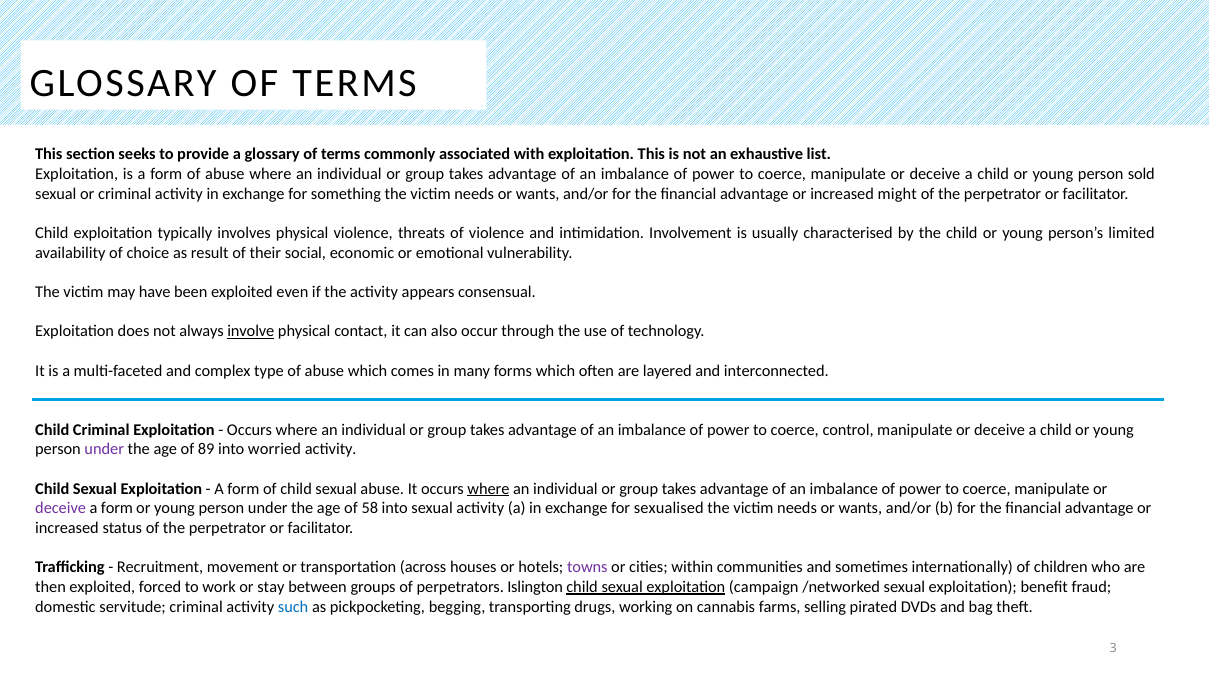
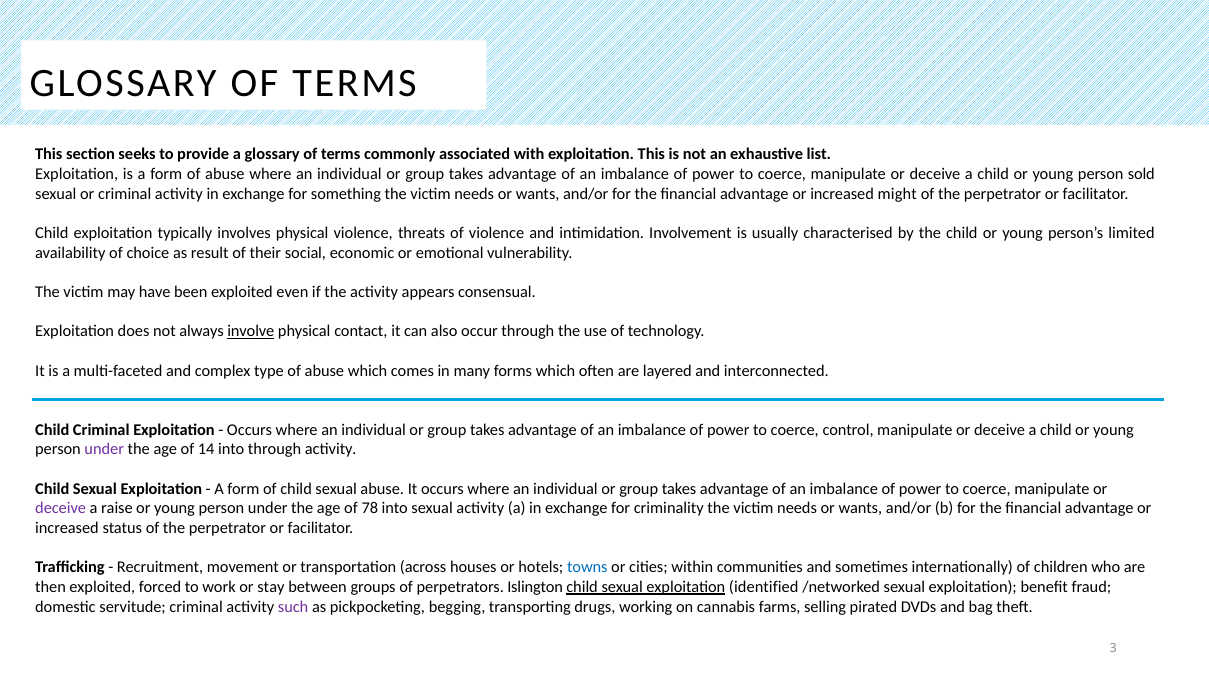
89: 89 -> 14 (206, 449)
into worried: worried -> through (275, 449)
where underline: present -> none (488, 489)
form: form -> raise (117, 509)
58: 58 -> 78 (370, 509)
sexualised: sexualised -> criminality (669, 509)
towns colour: purple -> blue (587, 568)
campaign: campaign -> identified (764, 587)
such colour: blue -> purple (293, 607)
